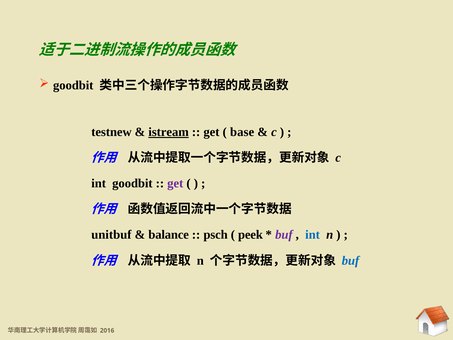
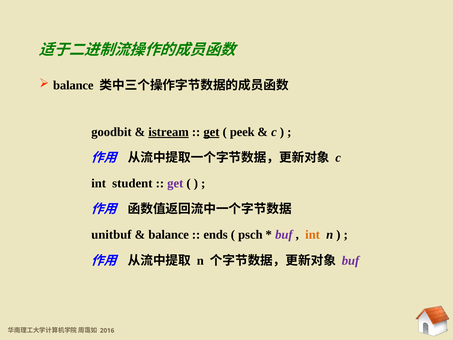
goodbit: goodbit -> balance (73, 85)
testnew: testnew -> goodbit (111, 132)
get underline: none -> present (211, 132)
base: base -> peek (242, 132)
int goodbit: goodbit -> student (132, 183)
psch: psch -> ends (216, 235)
peek: peek -> psch (250, 235)
int colour: blue -> orange (313, 235)
buf colour: blue -> purple (351, 260)
